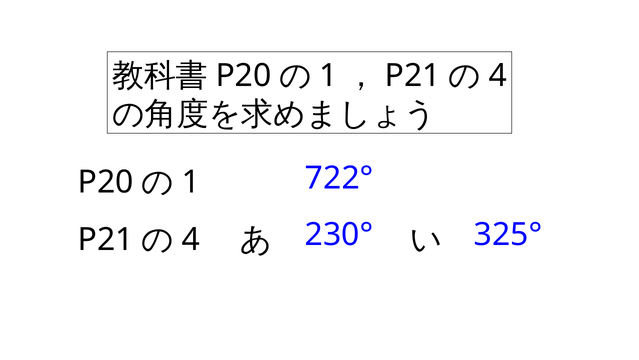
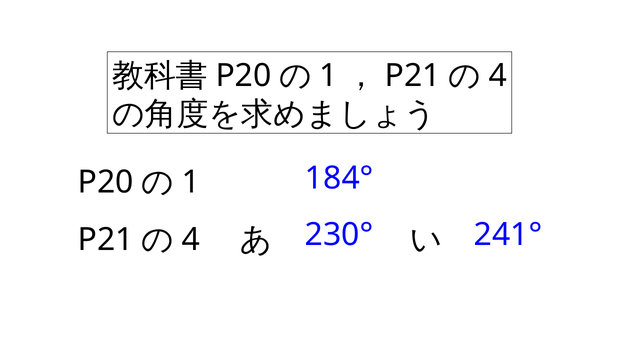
722°: 722° -> 184° (339, 178)
325°: 325° -> 241° (508, 234)
